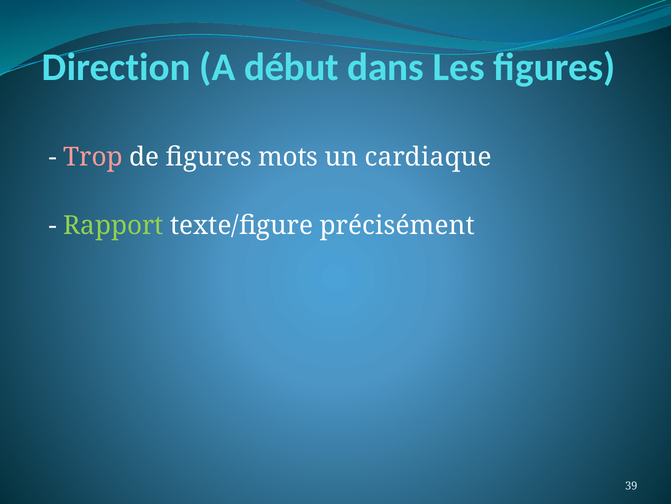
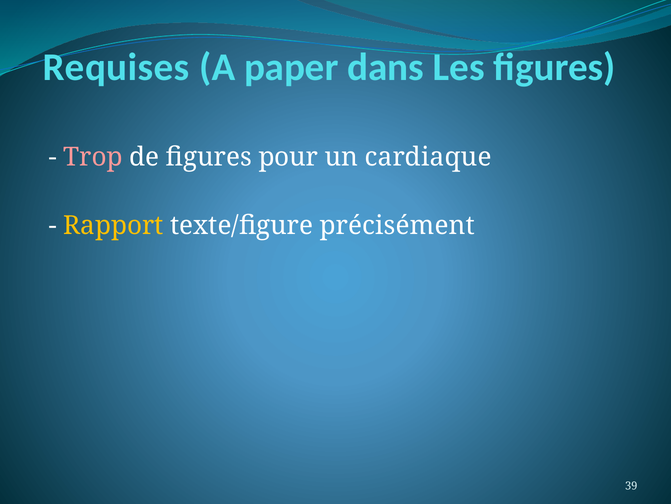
Direction: Direction -> Requises (116, 67)
début: début -> paper (291, 67)
mots: mots -> pour (288, 157)
Rapport colour: light green -> yellow (113, 225)
